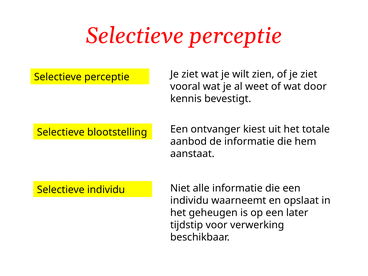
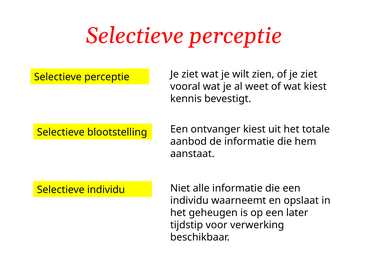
wat door: door -> kiest (315, 86)
